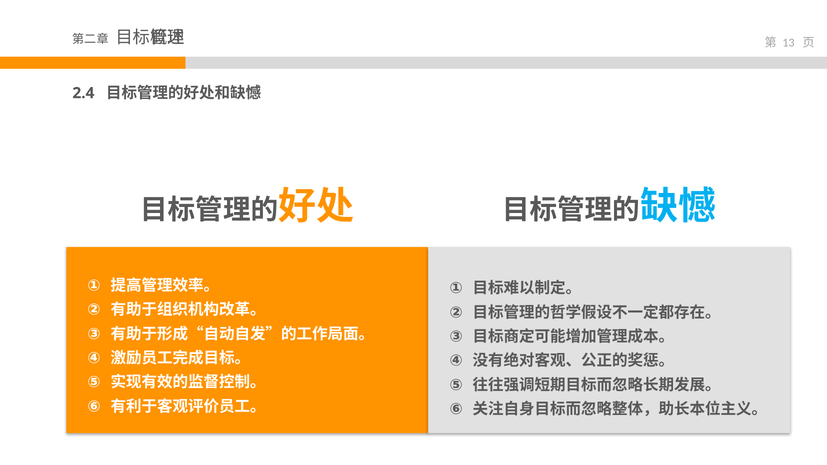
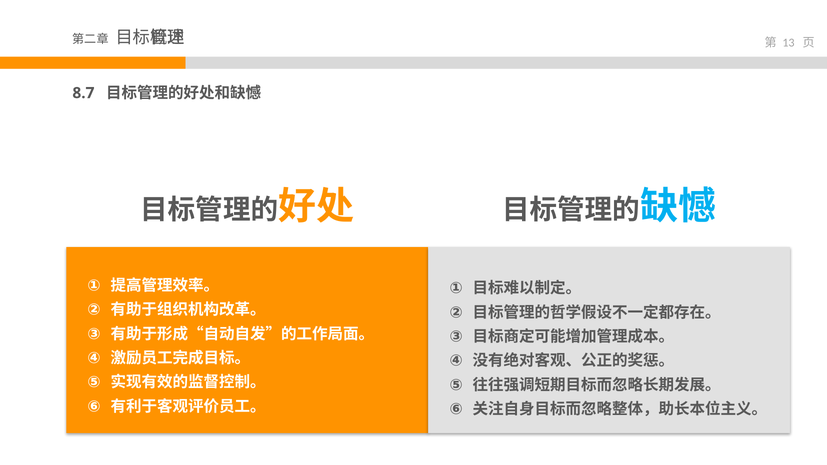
2.4: 2.4 -> 8.7 (83, 93)
